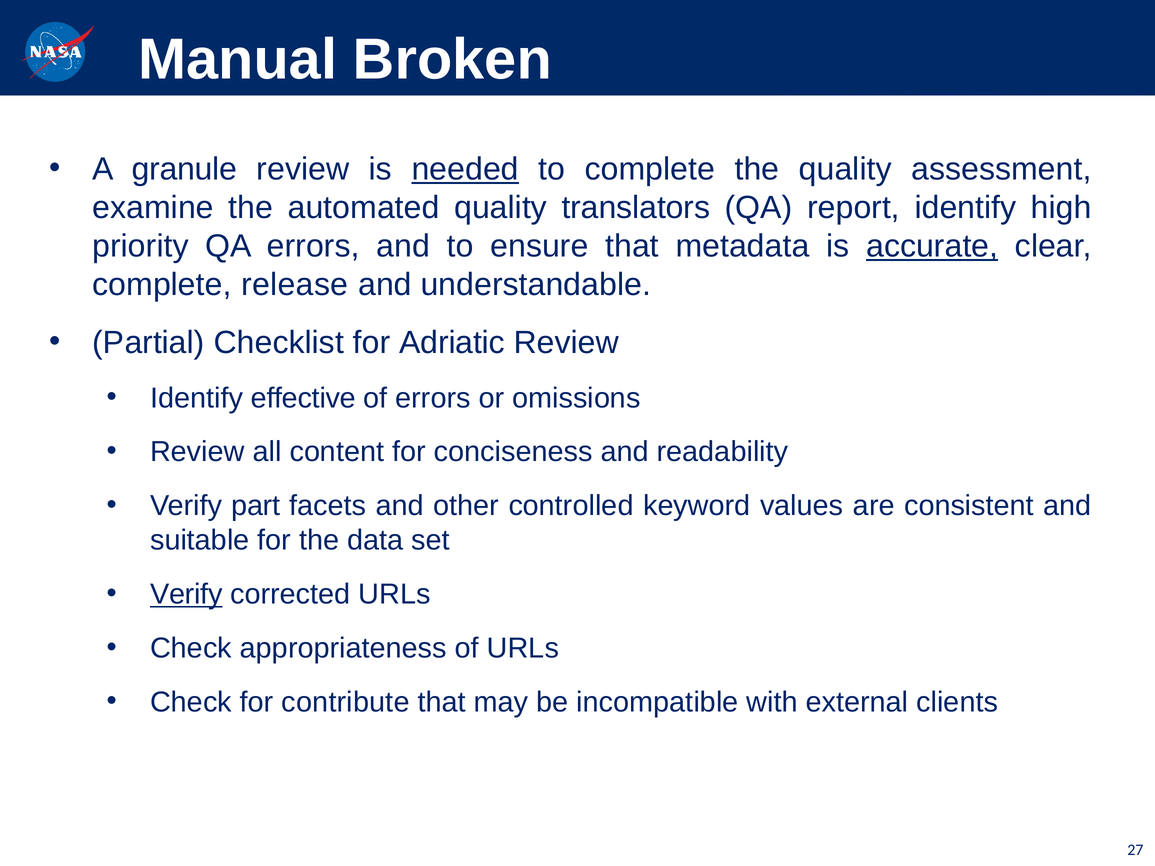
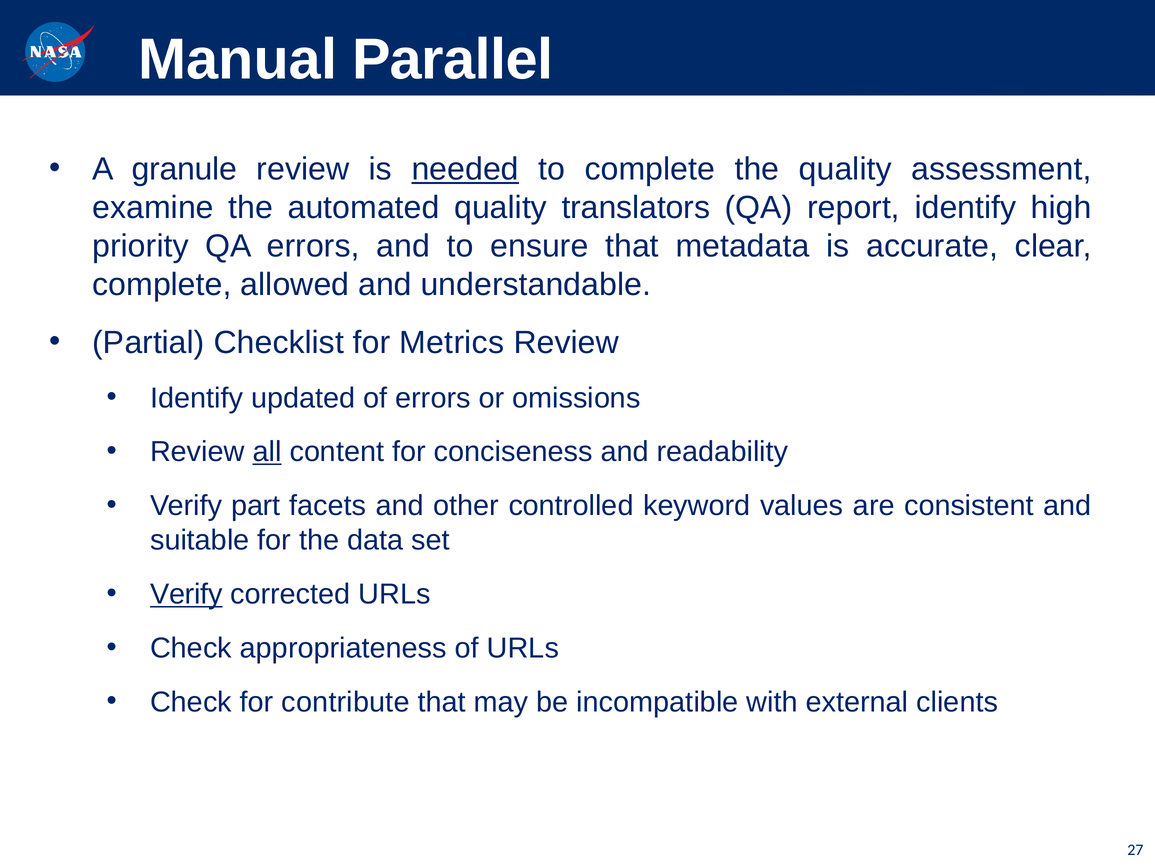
Broken: Broken -> Parallel (453, 60)
accurate underline: present -> none (932, 246)
release: release -> allowed (295, 285)
Adriatic: Adriatic -> Metrics (452, 343)
effective: effective -> updated (303, 398)
all underline: none -> present (267, 452)
